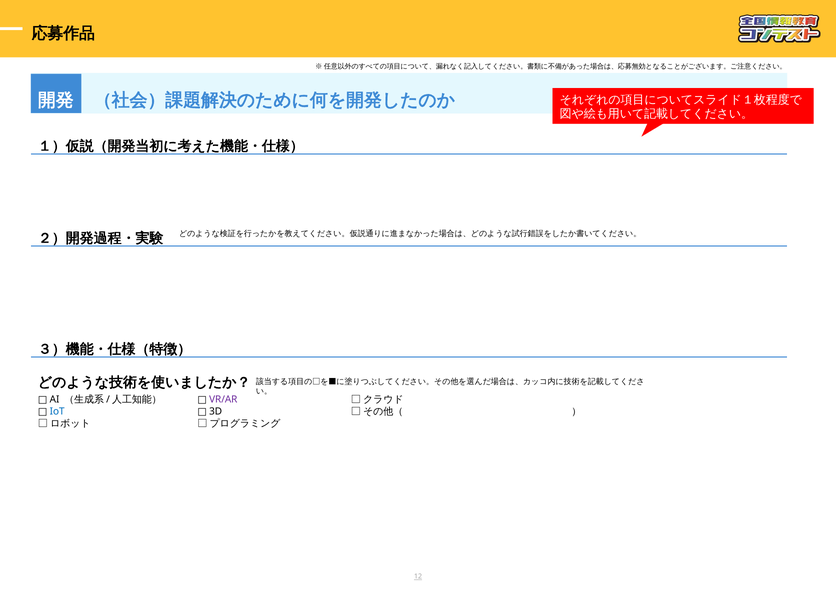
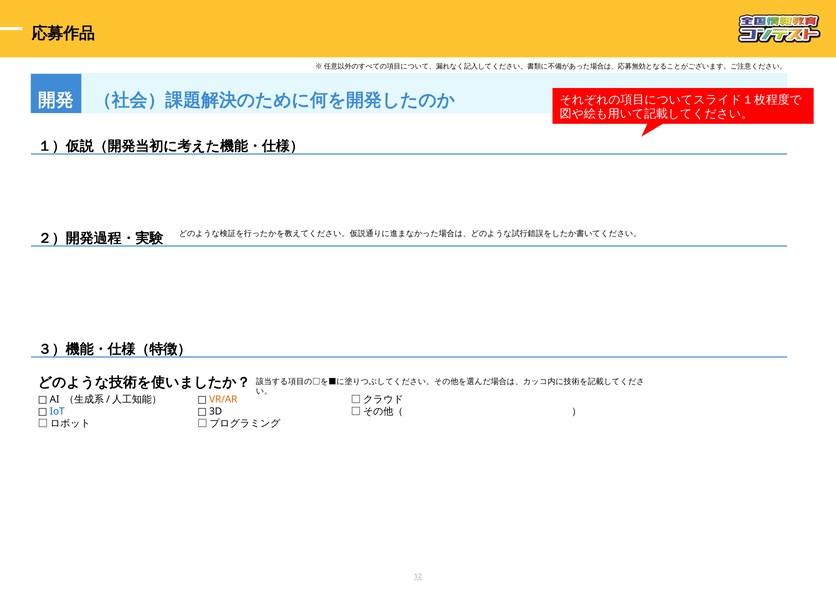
VR/AR colour: purple -> orange (223, 400)
